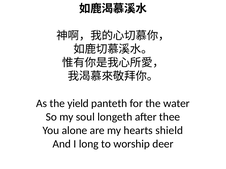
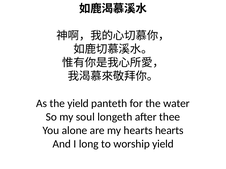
hearts shield: shield -> hearts (169, 131)
worship deer: deer -> yield (163, 144)
